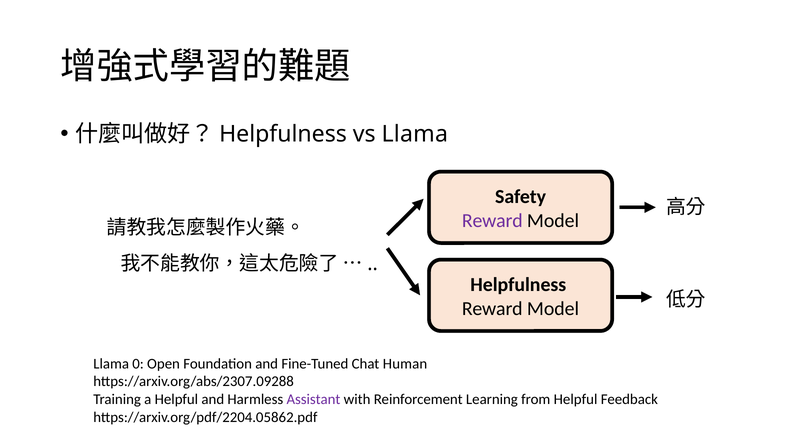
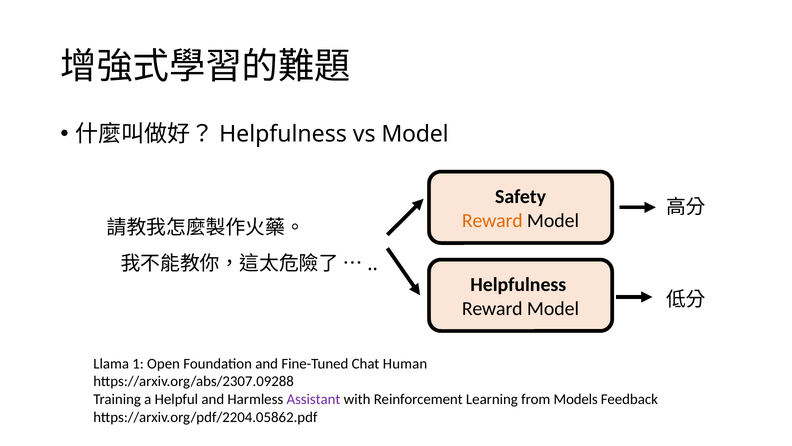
vs Llama: Llama -> Model (415, 134)
Reward colour: purple -> orange (492, 220)
0: 0 -> 1 (138, 363)
from Helpful: Helpful -> Models (576, 399)
